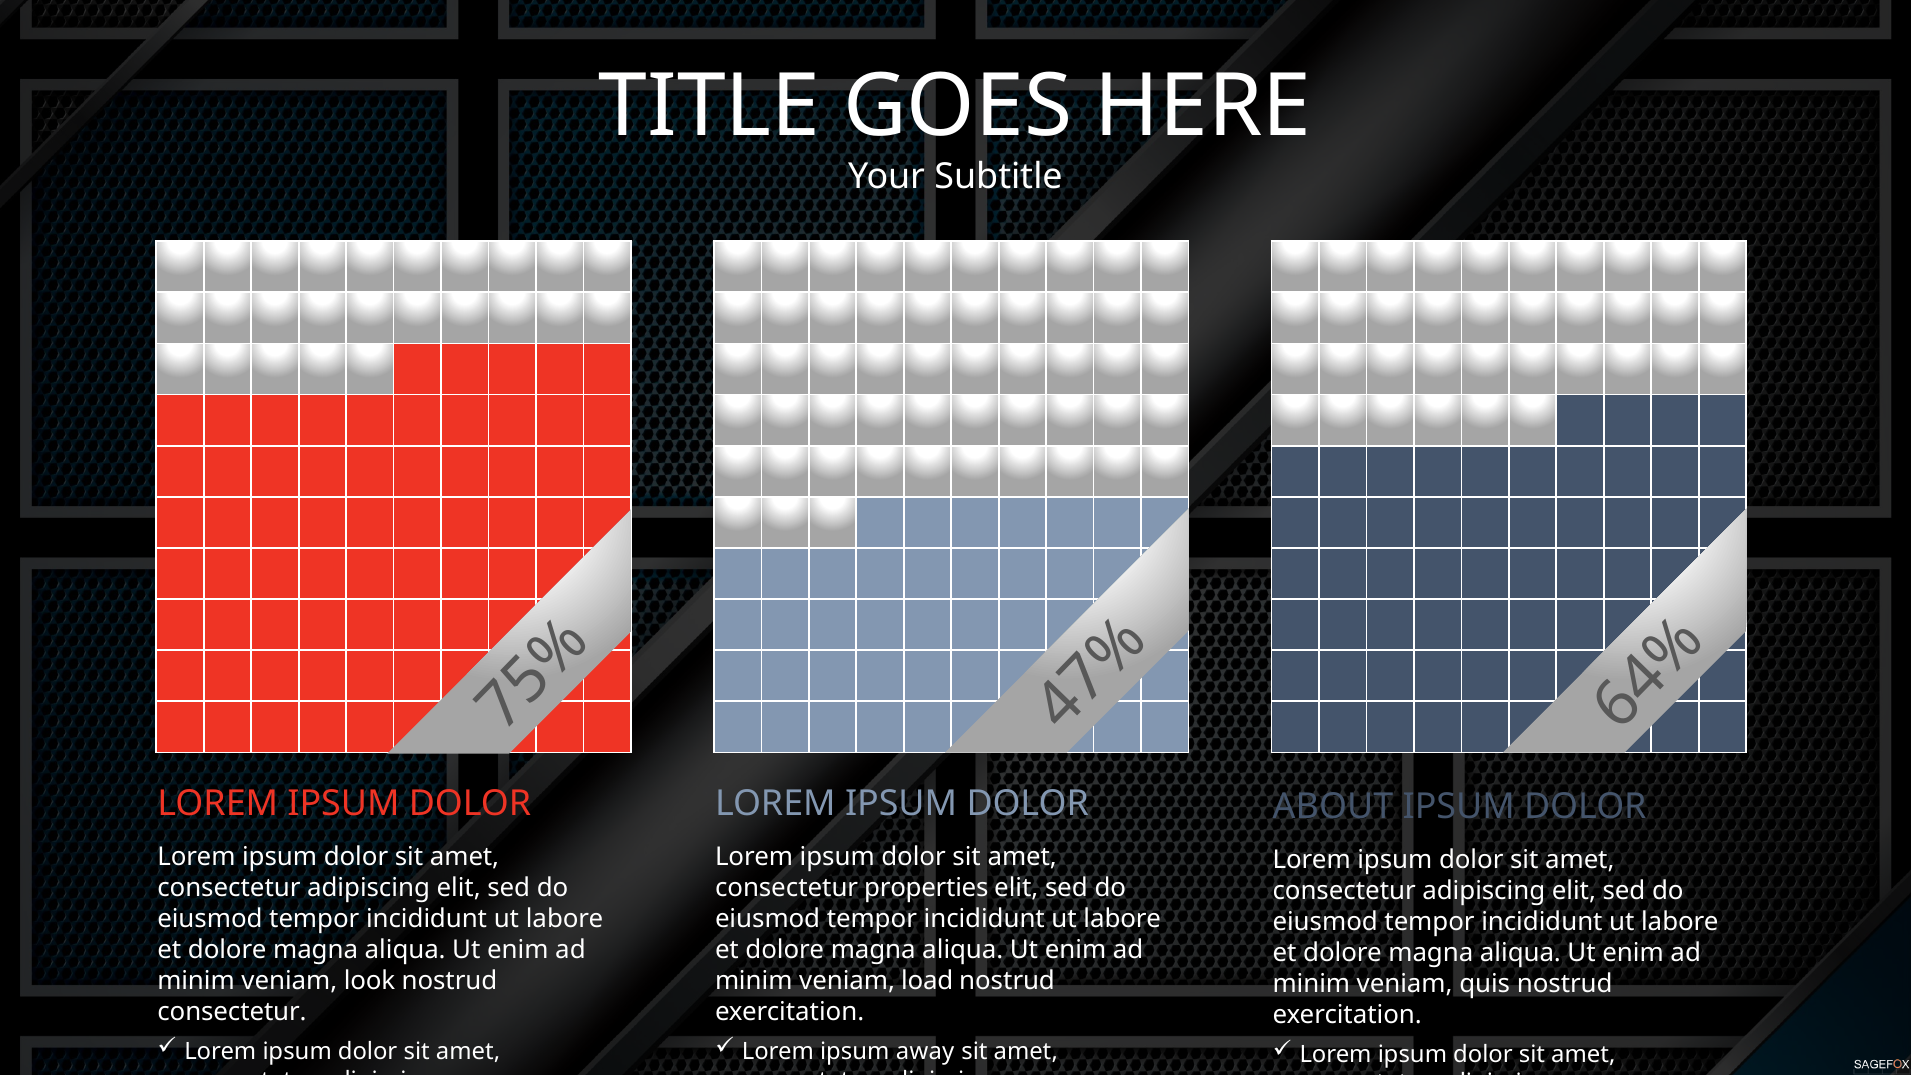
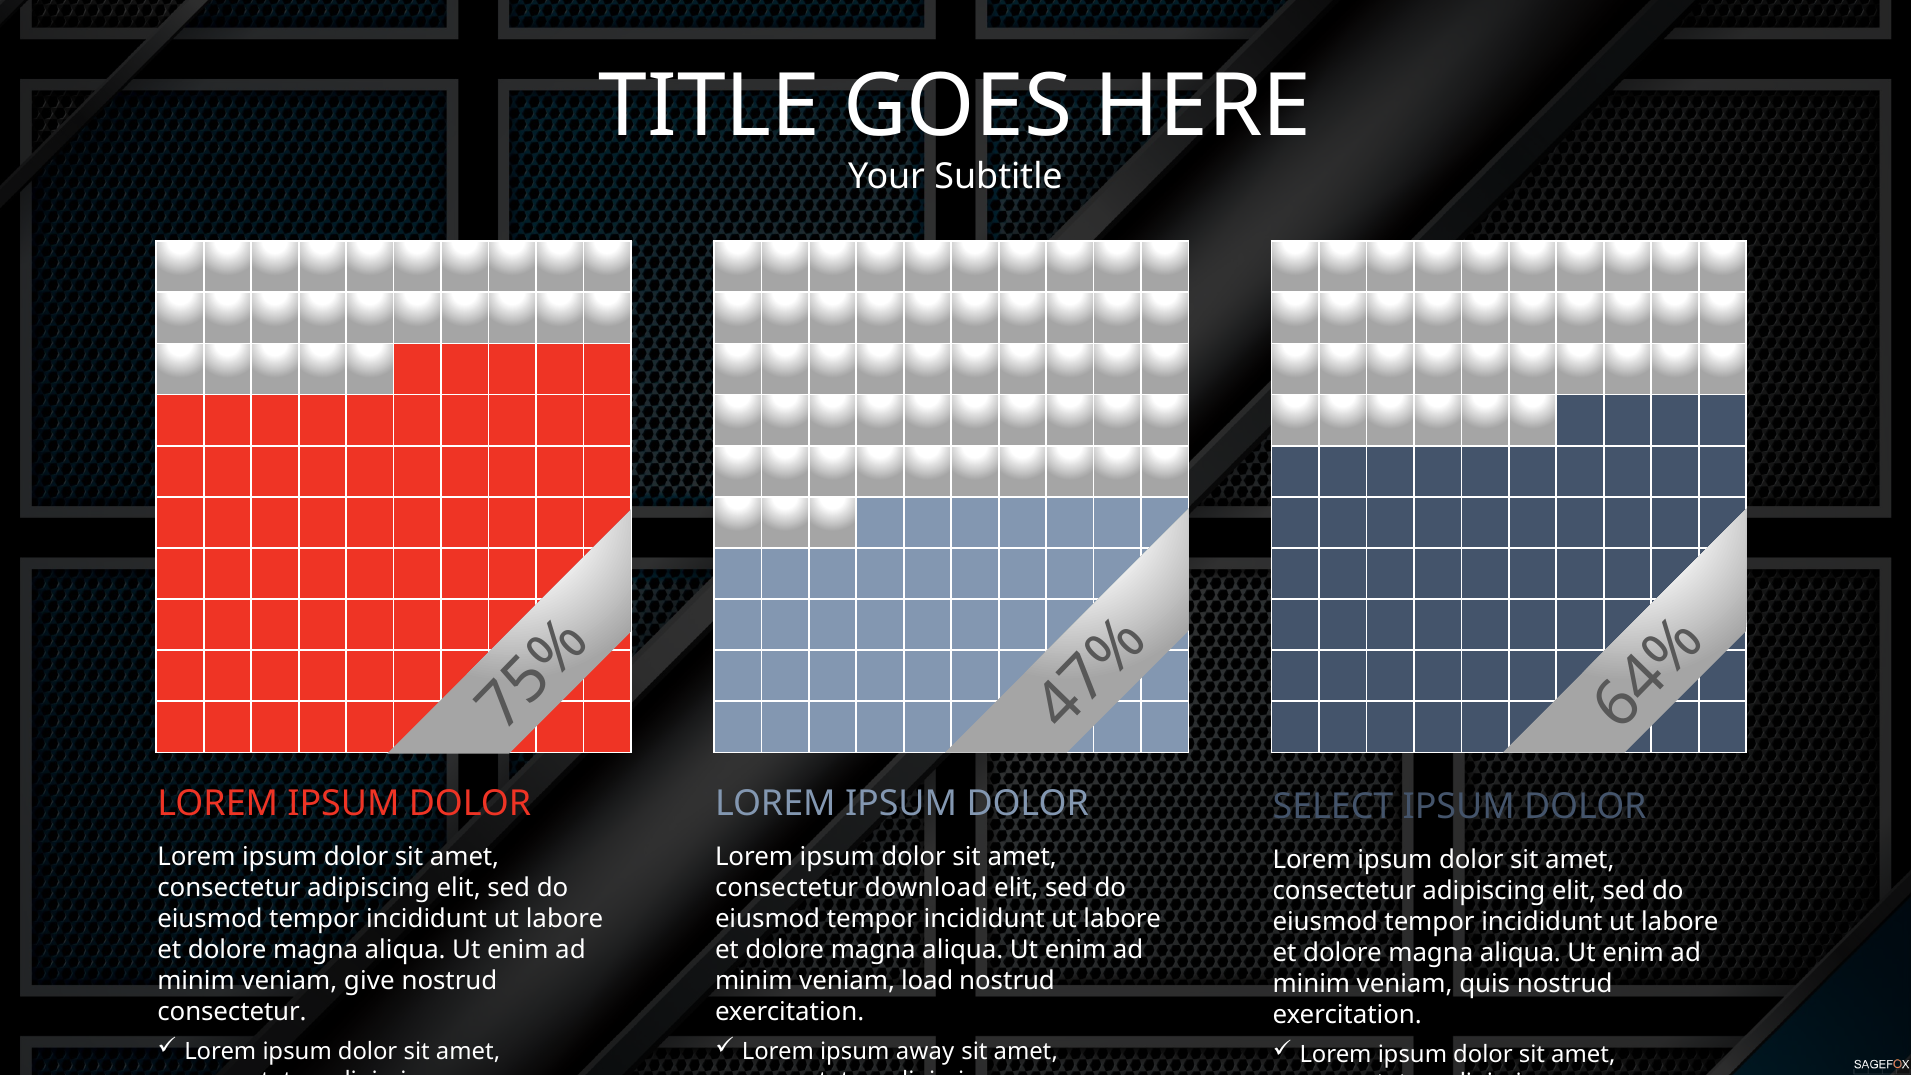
ABOUT: ABOUT -> SELECT (1333, 806)
properties: properties -> download (926, 888)
look: look -> give (369, 981)
